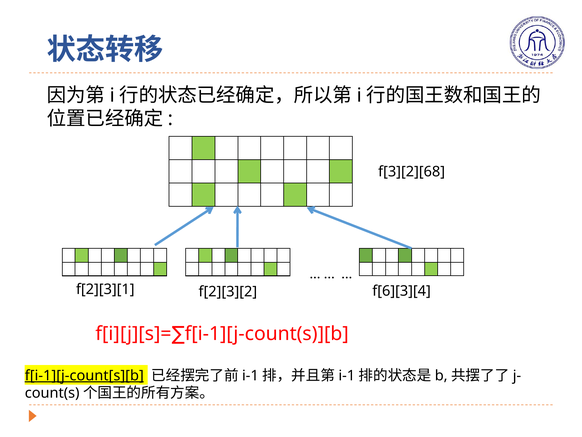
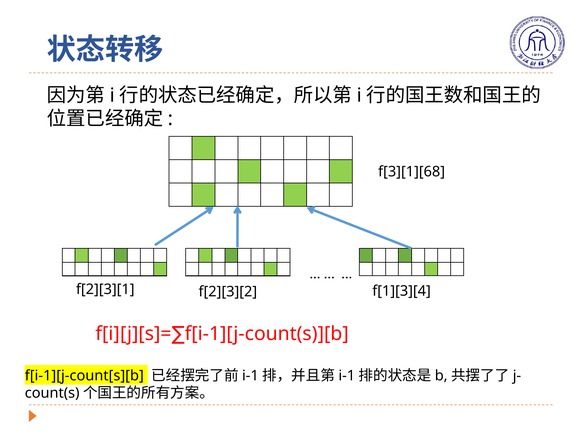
f[3][2][68: f[3][2][68 -> f[3][1][68 (412, 171)
f[6][3][4: f[6][3][4 -> f[1][3][4 (402, 291)
f[i-1][j-count[s][b underline: present -> none (84, 375)
